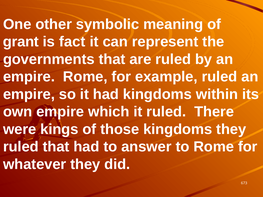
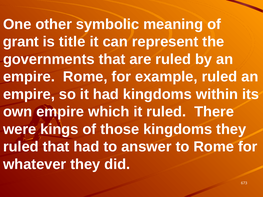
fact: fact -> title (72, 42)
